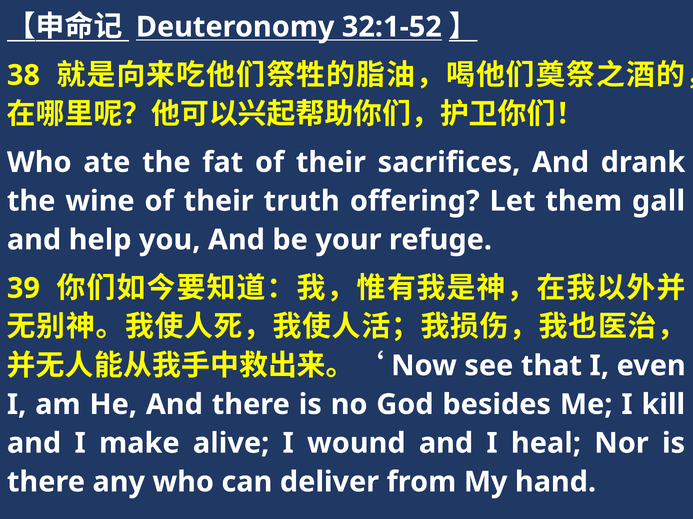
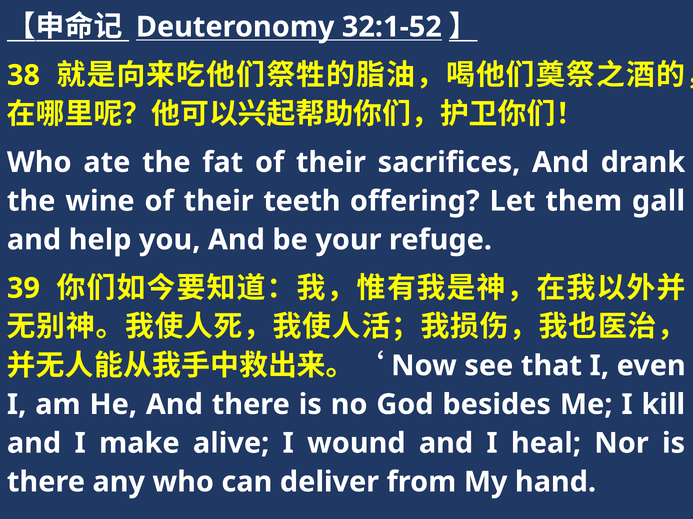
truth: truth -> teeth (302, 201)
